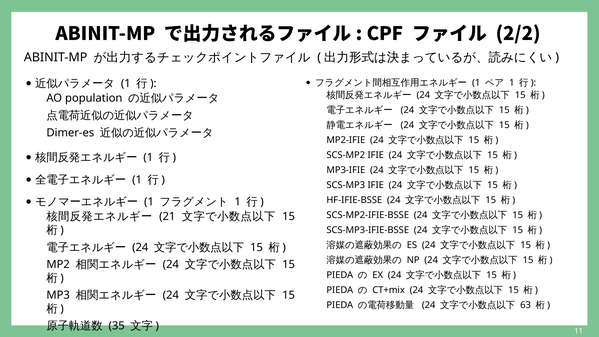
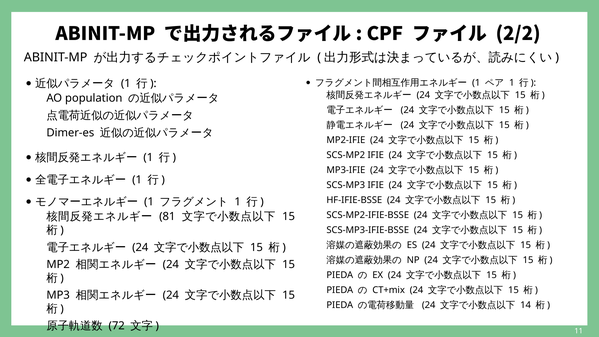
21: 21 -> 81 (167, 217)
63: 63 -> 14 (526, 305)
35: 35 -> 72 (117, 326)
